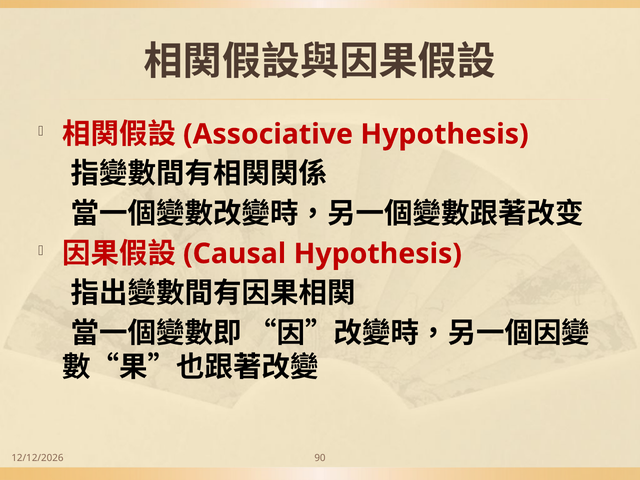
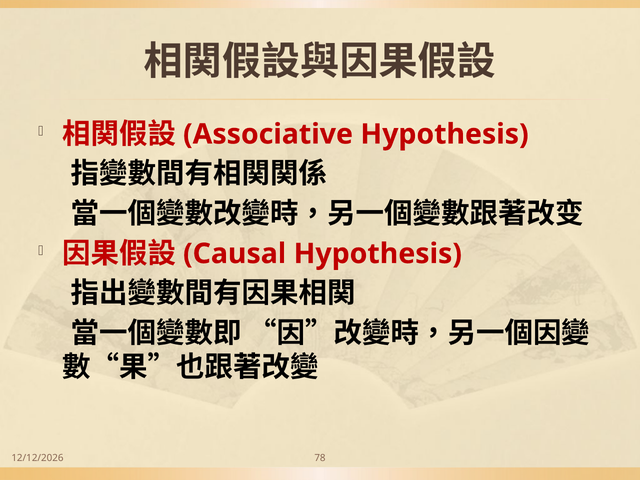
90: 90 -> 78 (320, 458)
